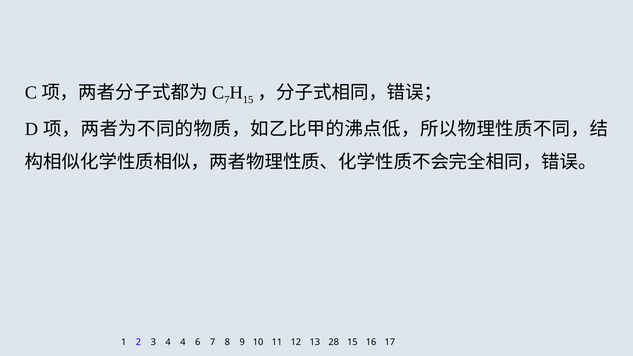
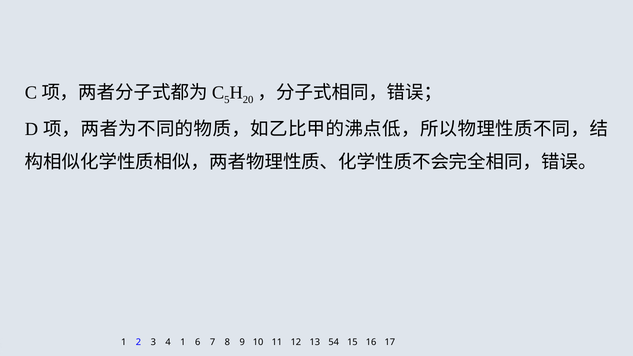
7: 7 -> 5 (227, 100)
15: 15 -> 20 (248, 100)
4 4: 4 -> 1 (183, 342)
28: 28 -> 54 (334, 342)
